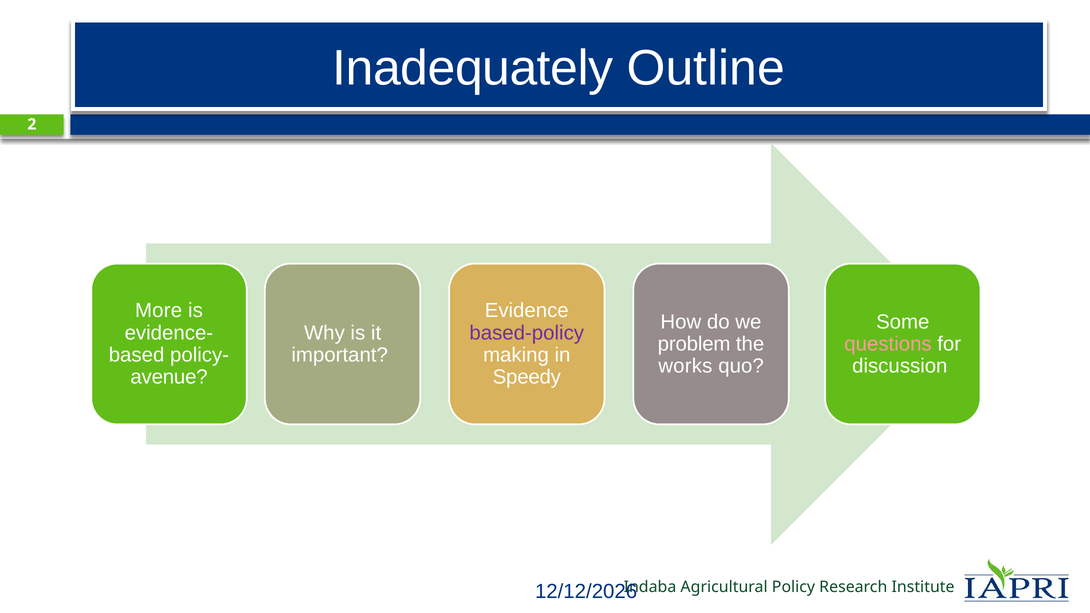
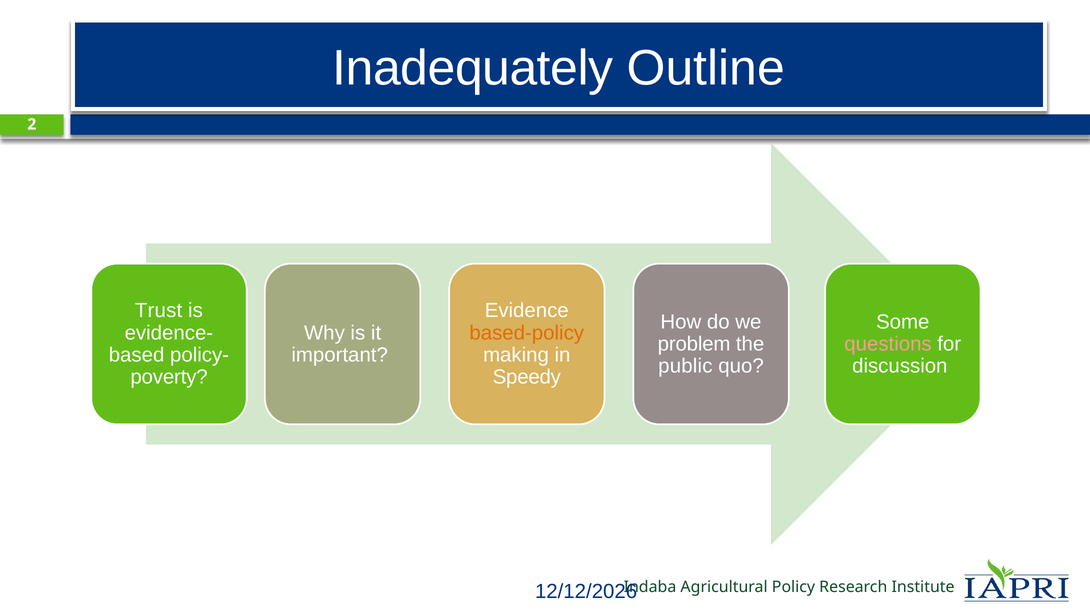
More: More -> Trust (159, 311)
based-policy colour: purple -> orange (527, 333)
works: works -> public (685, 366)
avenue: avenue -> poverty (169, 377)
